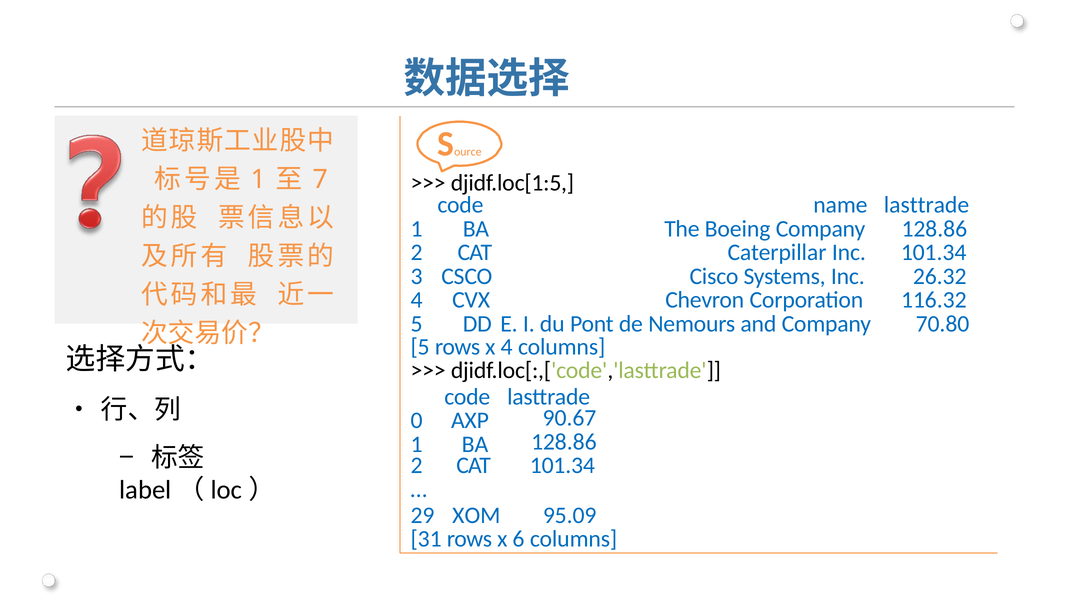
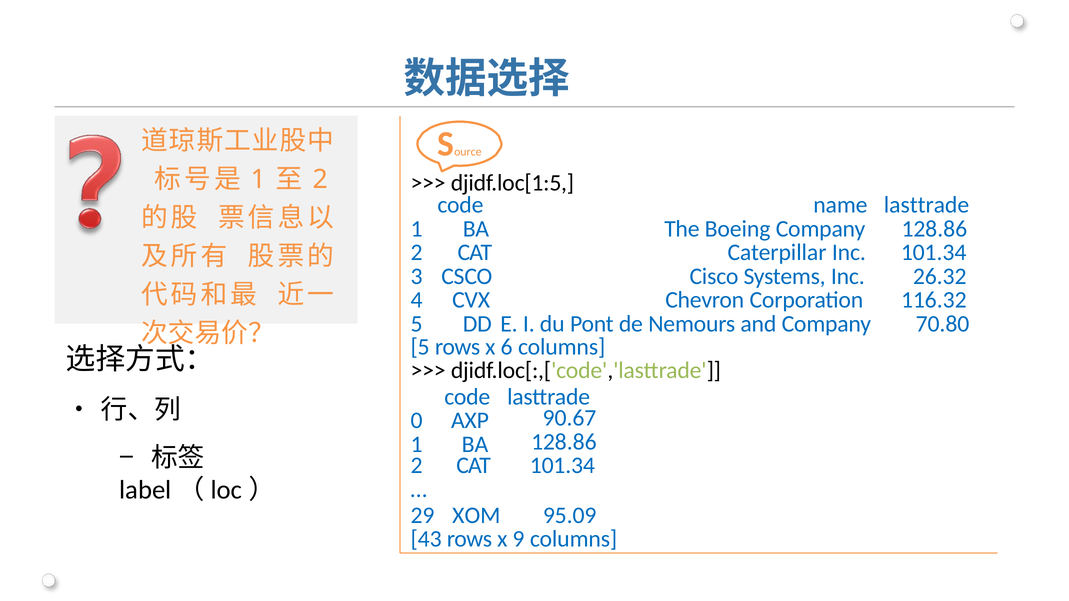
7: 7 -> 2 (320, 180)
x 4: 4 -> 6 (507, 347)
31: 31 -> 43 (426, 539)
6: 6 -> 9 (518, 539)
